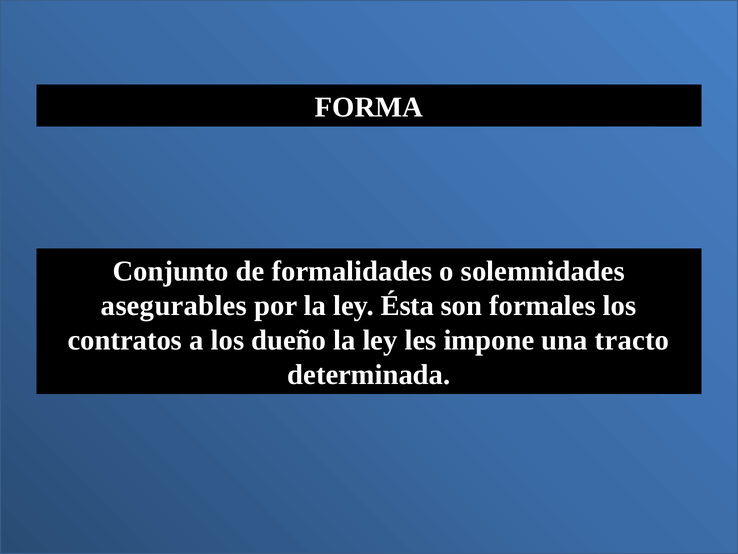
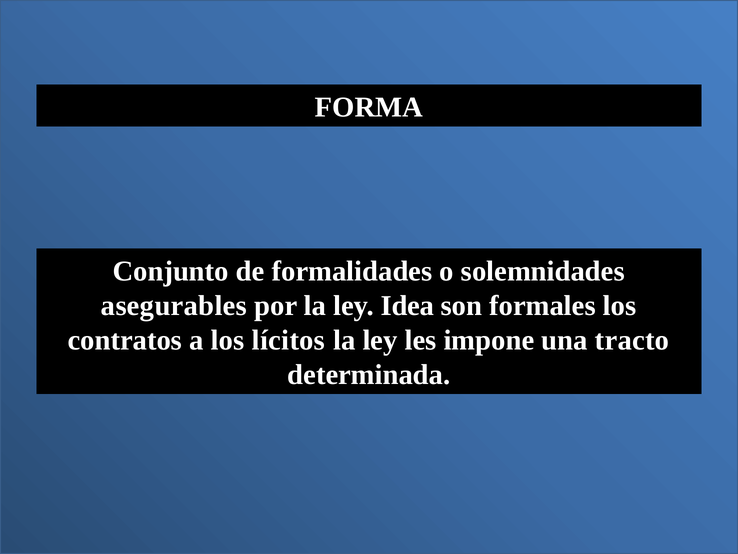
Ésta: Ésta -> Idea (407, 306)
dueño: dueño -> lícitos (288, 340)
